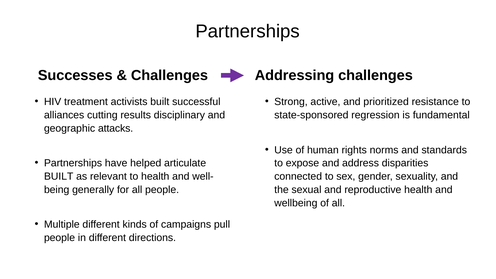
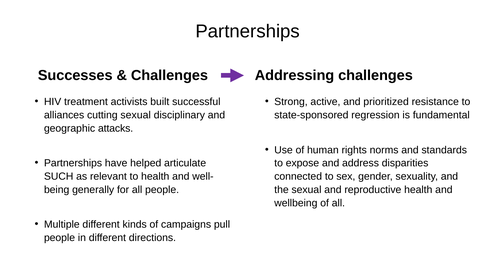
cutting results: results -> sexual (136, 115)
BUILT: BUILT -> SUCH (59, 176)
